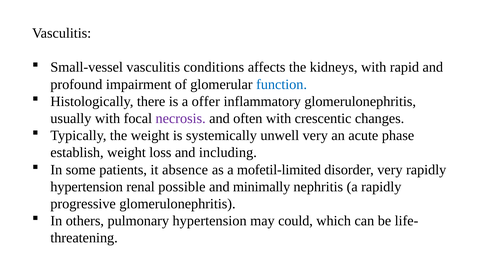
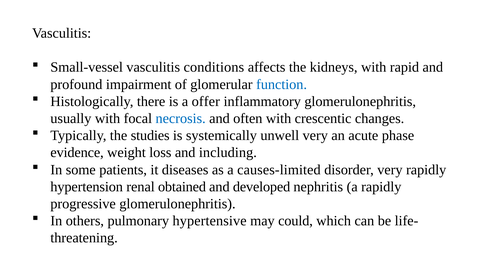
necrosis colour: purple -> blue (181, 119)
the weight: weight -> studies (150, 136)
establish: establish -> evidence (77, 153)
absence: absence -> diseases (185, 170)
mofetil-limited: mofetil-limited -> causes-limited (279, 170)
possible: possible -> obtained (182, 187)
minimally: minimally -> developed (262, 187)
pulmonary hypertension: hypertension -> hypertensive (210, 221)
